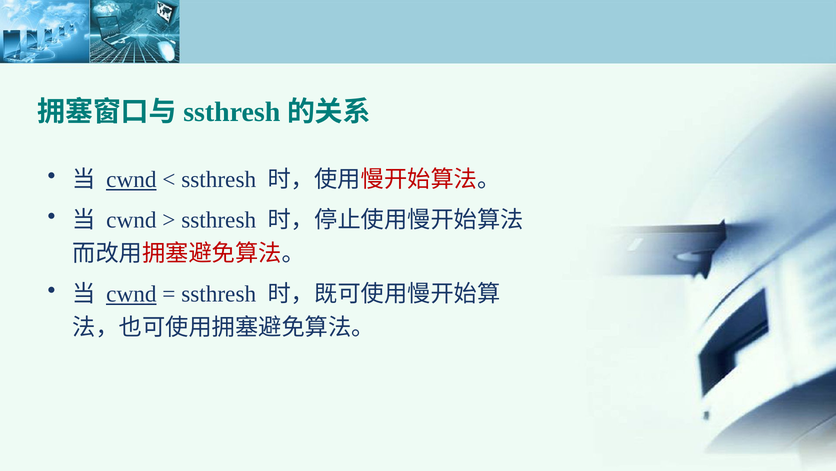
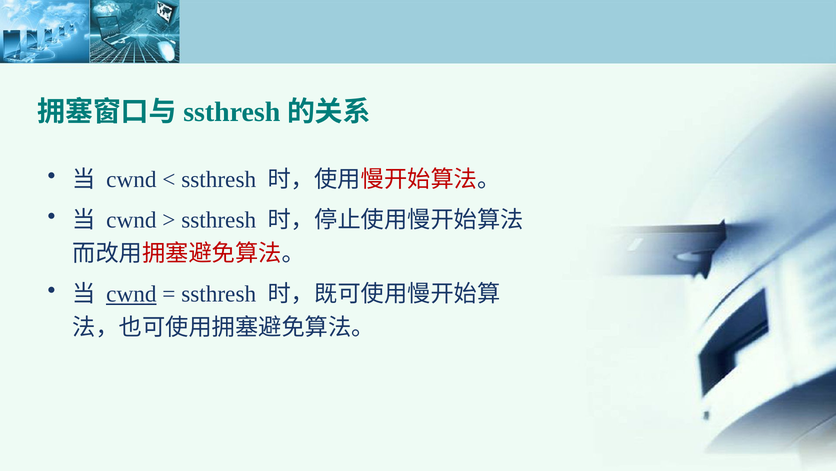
cwnd underline: present -> none (131, 180)
